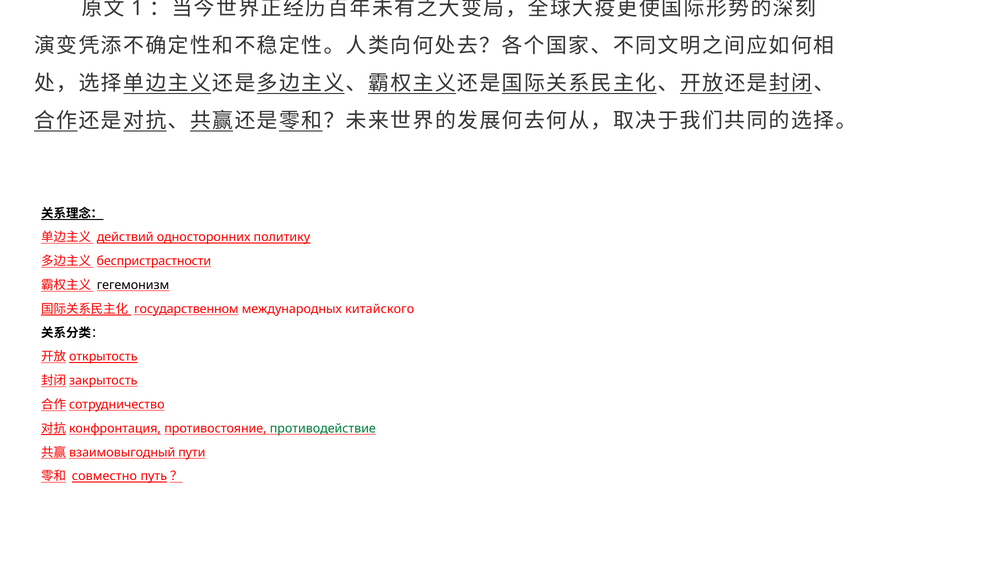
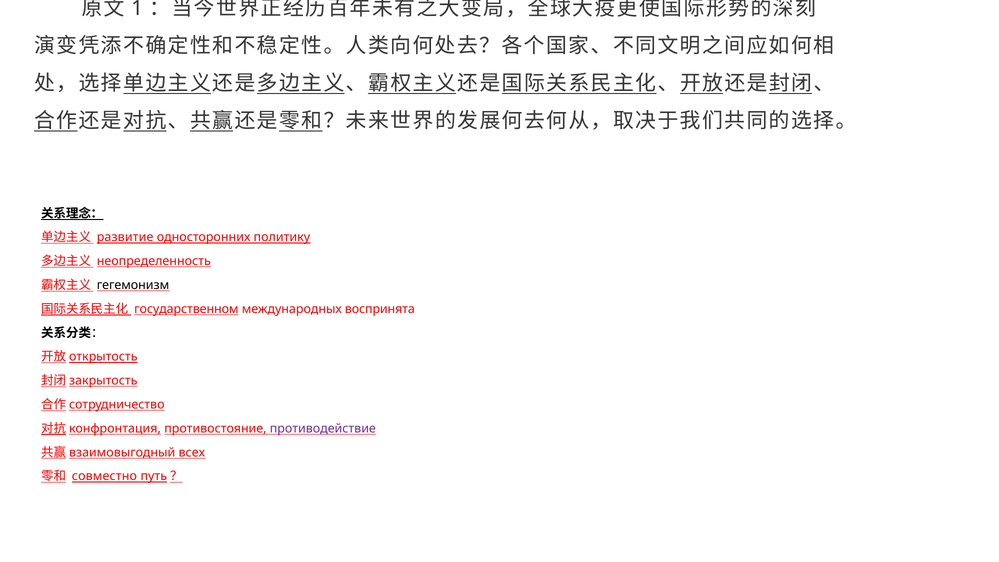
действий: действий -> развитие (125, 237)
беспристрастности: беспристрастности -> неопределенность (154, 261)
китайского: китайского -> воспринята (380, 309)
противодействие colour: green -> purple (323, 428)
пути: пути -> всех (192, 452)
